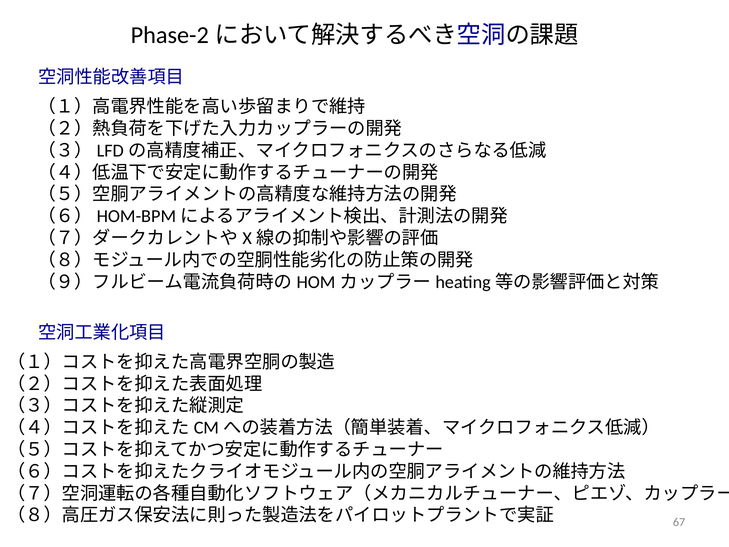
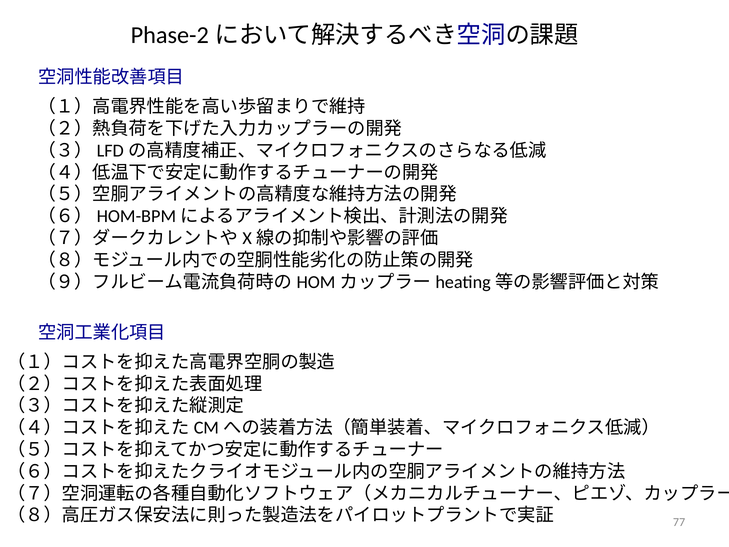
67: 67 -> 77 (679, 522)
